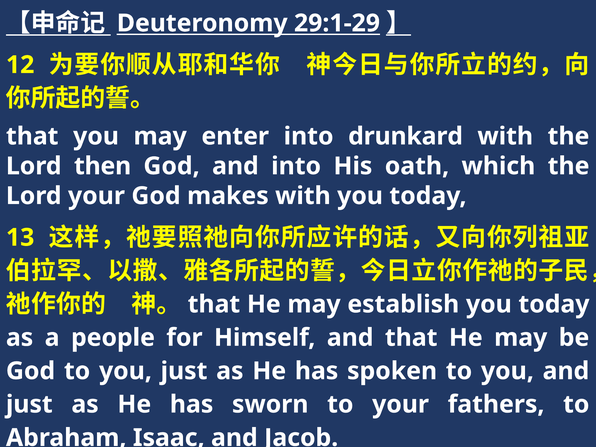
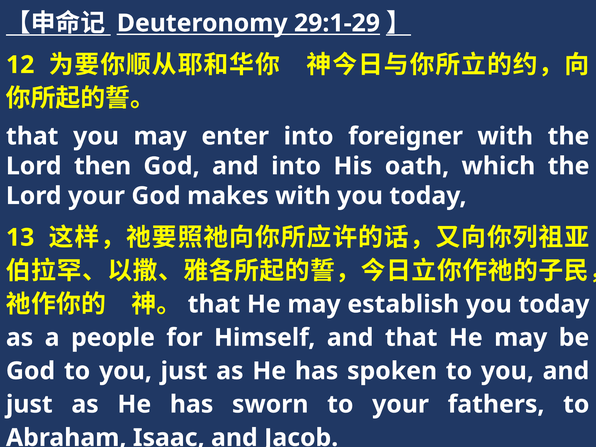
drunkard: drunkard -> foreigner (406, 136)
